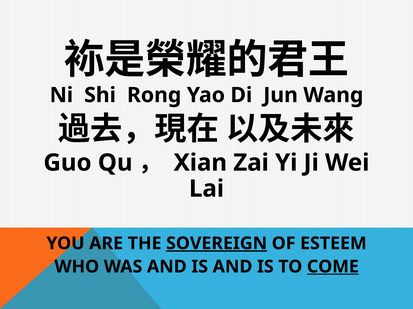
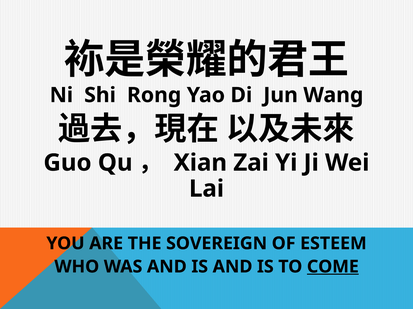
SOVEREIGN underline: present -> none (217, 244)
